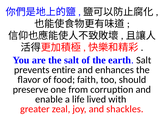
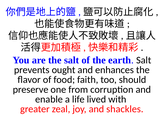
entire: entire -> ought (64, 70)
